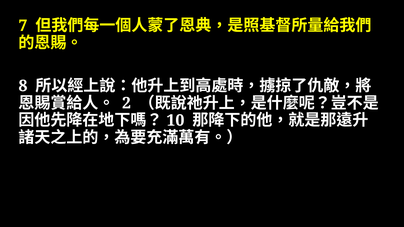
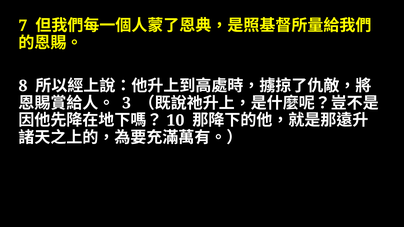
2: 2 -> 3 (126, 103)
